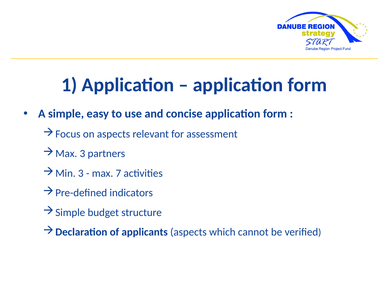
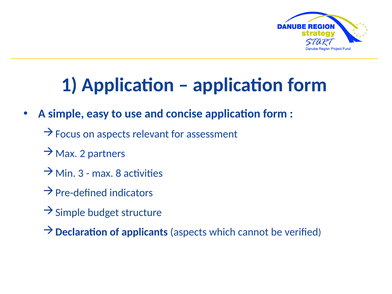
Max 3: 3 -> 2 (82, 154)
7: 7 -> 8 (118, 173)
